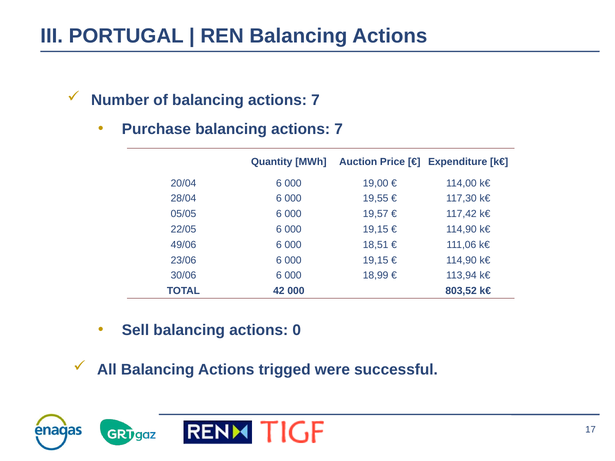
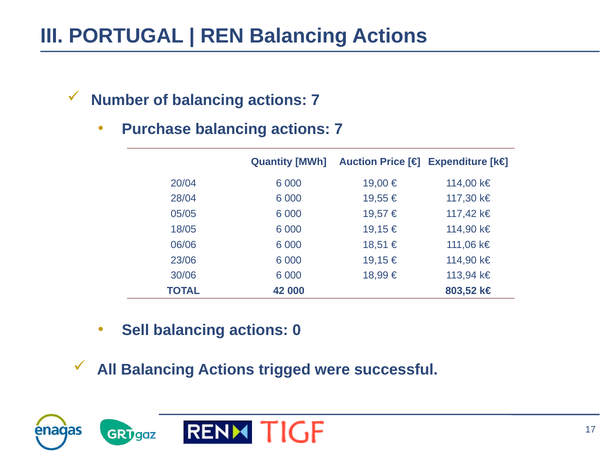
22/05: 22/05 -> 18/05 (183, 229)
49/06: 49/06 -> 06/06 (183, 245)
